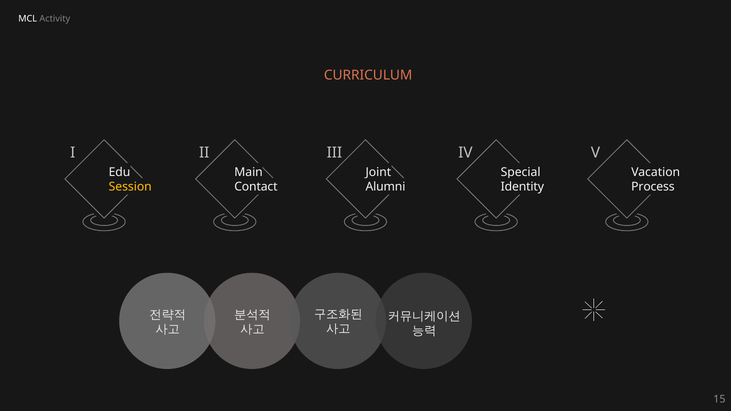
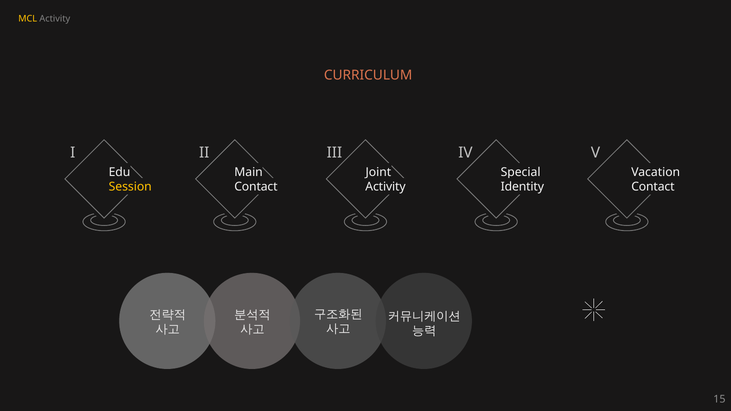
MCL colour: white -> yellow (28, 19)
Alumni: Alumni -> Activity (385, 187)
Process: Process -> Contact (653, 187)
